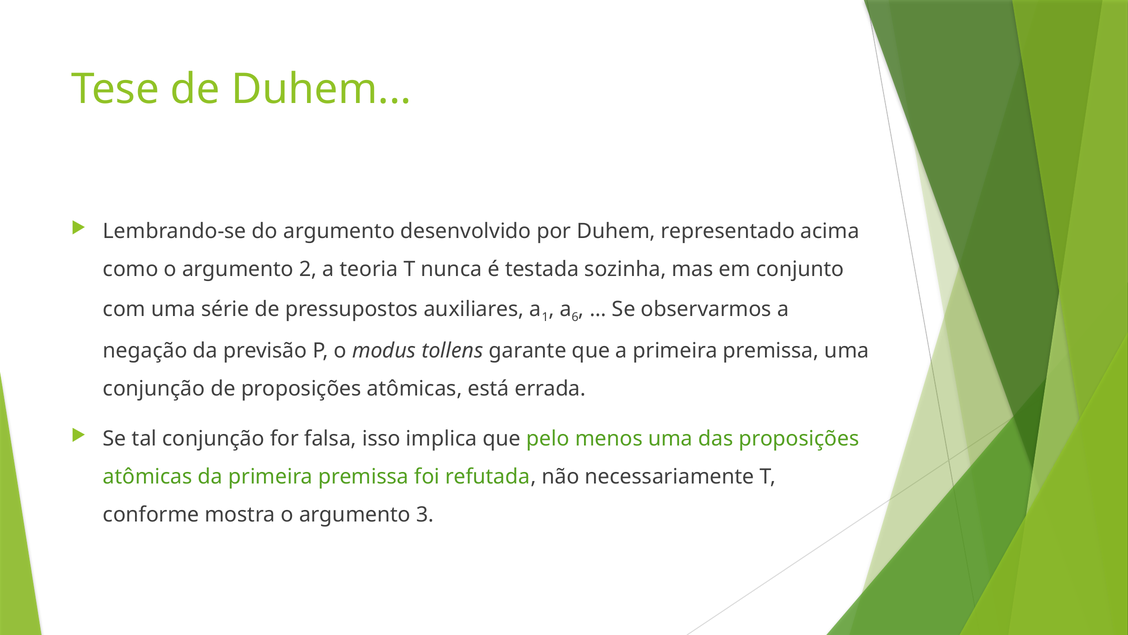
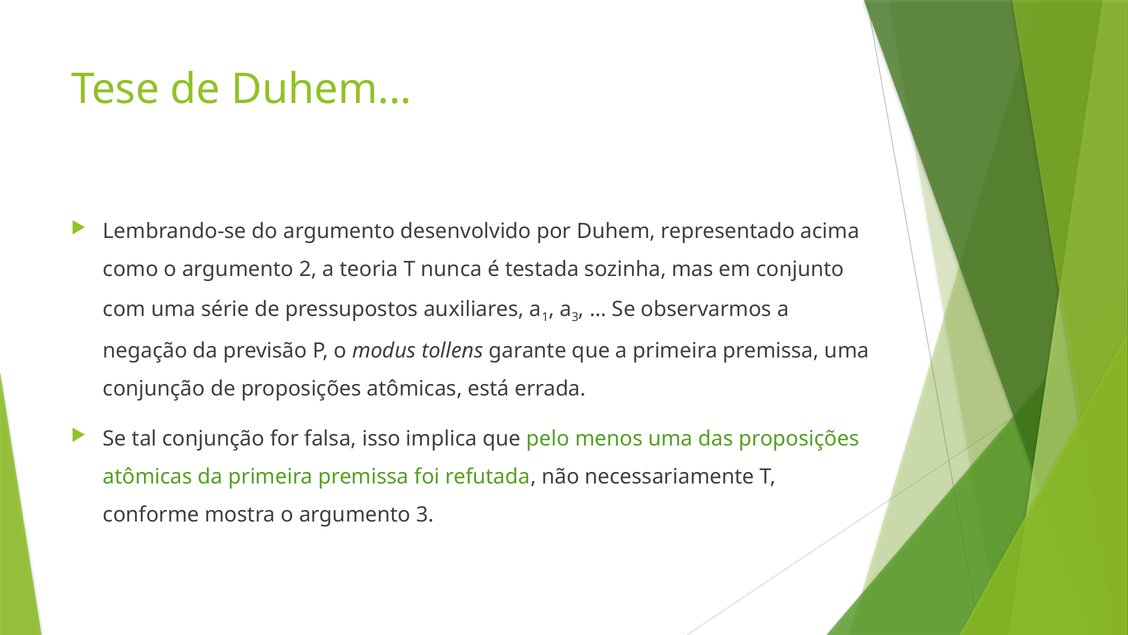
a 6: 6 -> 3 (575, 317)
